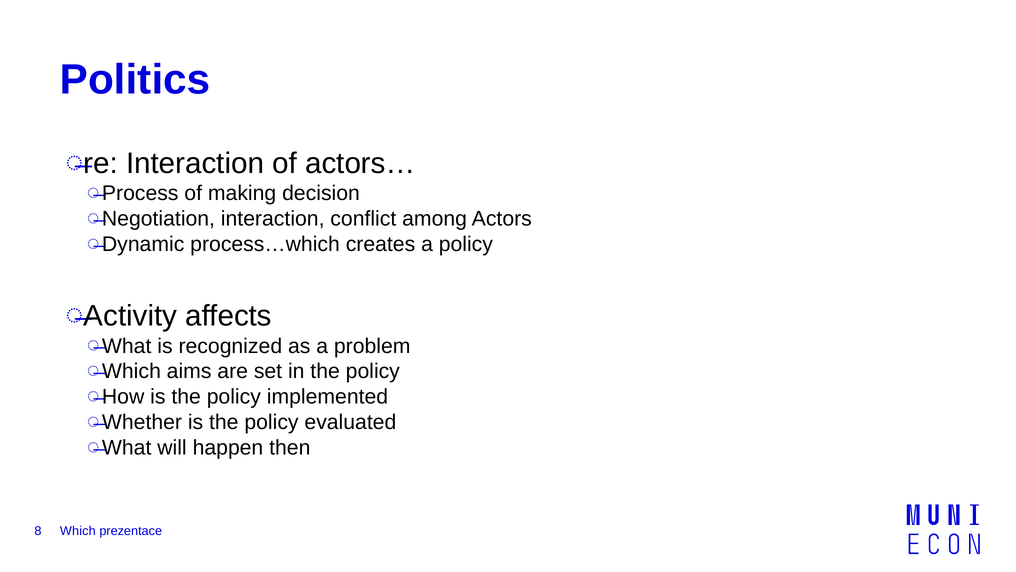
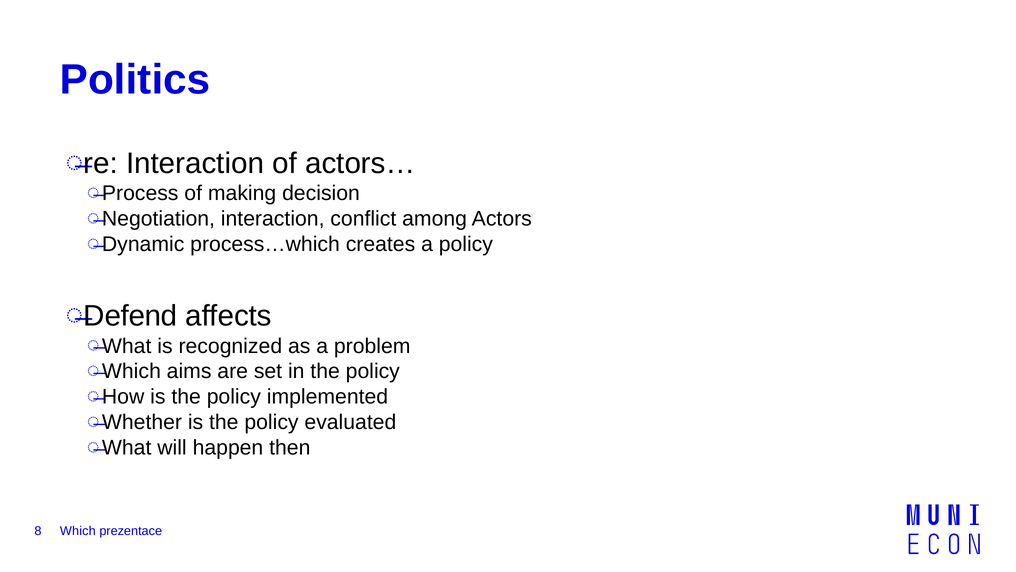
Activity: Activity -> Defend (130, 316)
